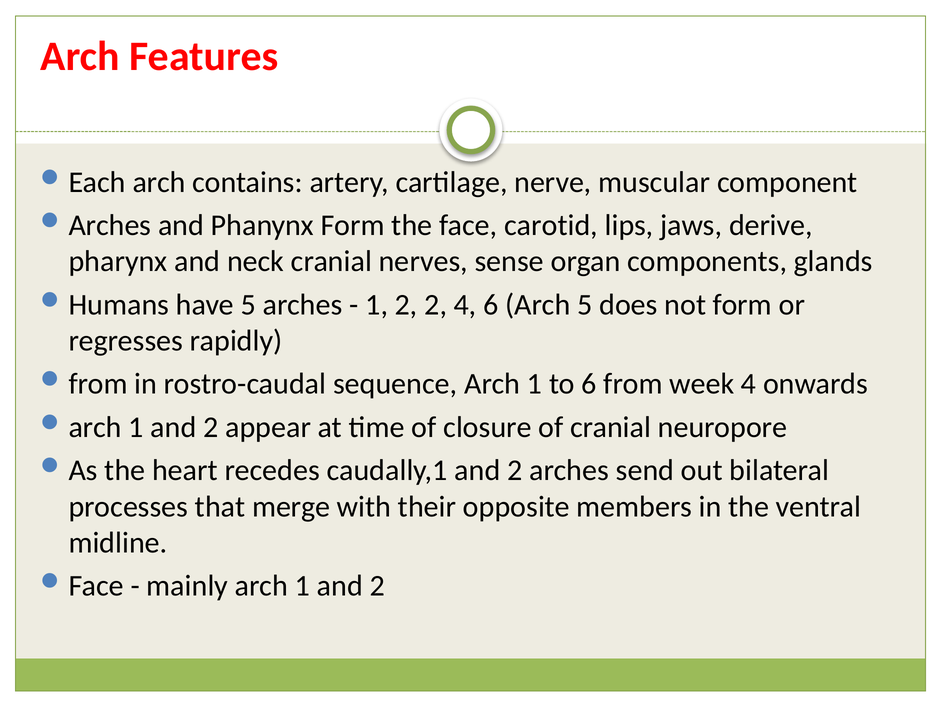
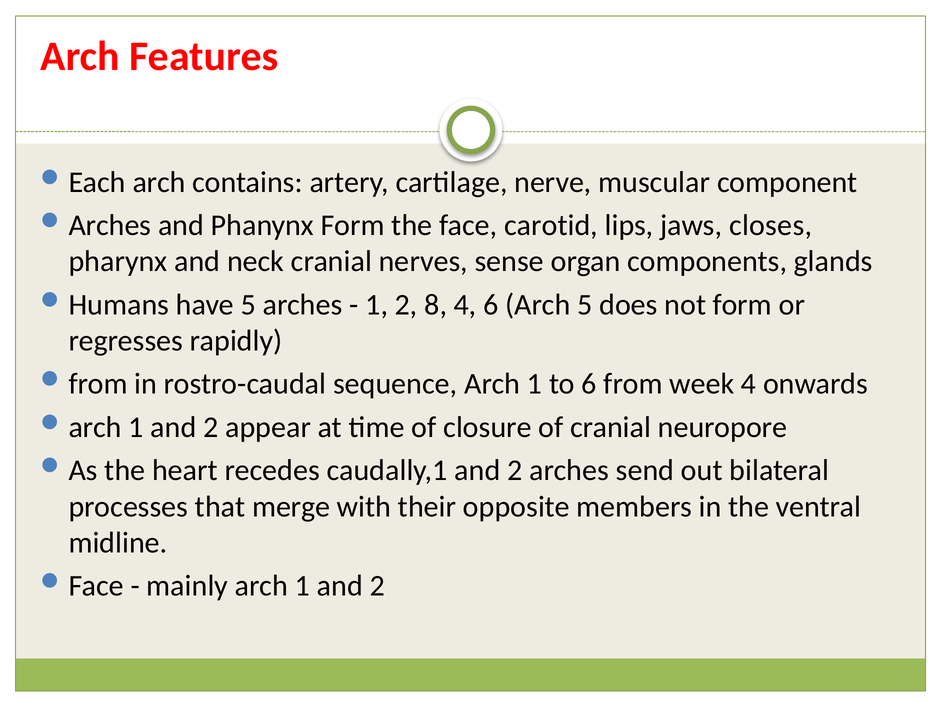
derive: derive -> closes (771, 225)
2 2: 2 -> 8 (436, 305)
